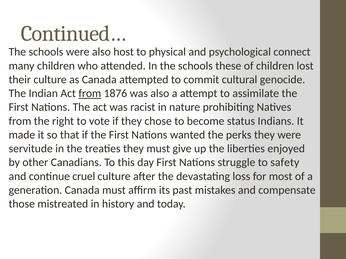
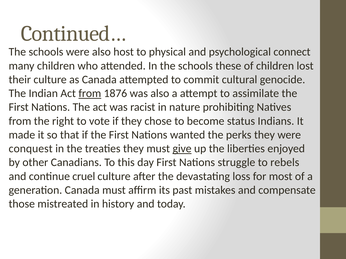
servitude: servitude -> conquest (31, 149)
give underline: none -> present (182, 149)
safety: safety -> rebels (285, 163)
